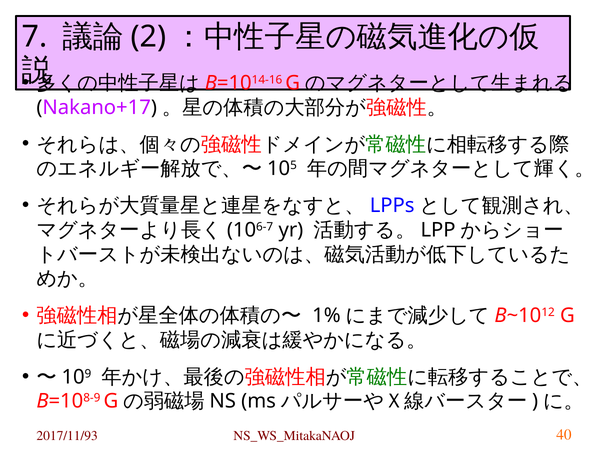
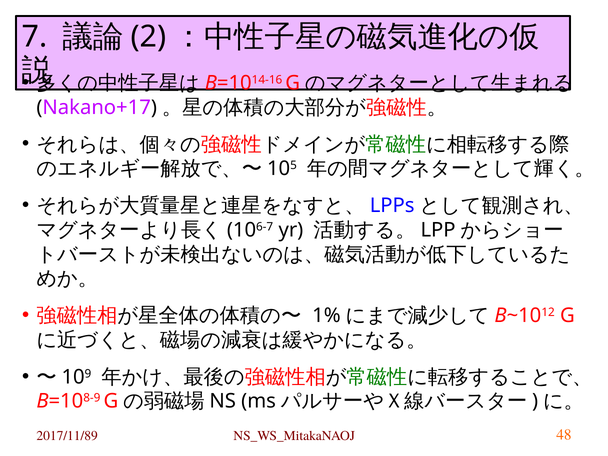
2017/11/93: 2017/11/93 -> 2017/11/89 (67, 436)
40: 40 -> 48 (564, 435)
